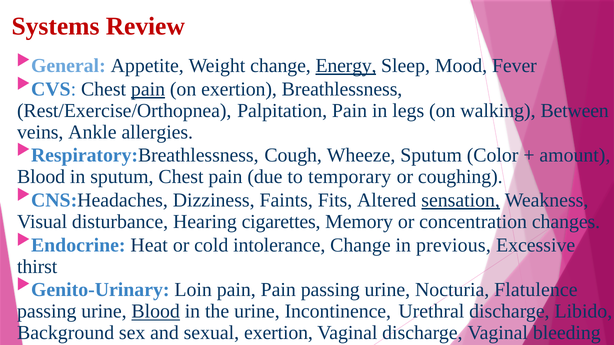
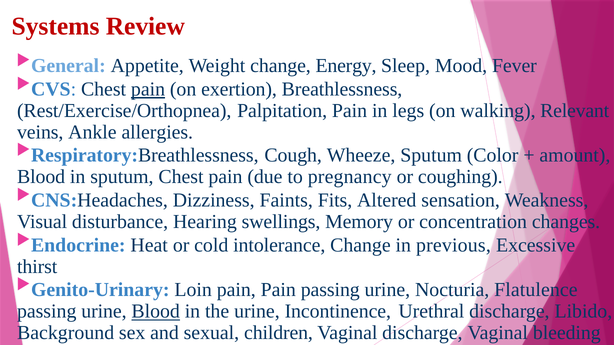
Energy underline: present -> none (346, 66)
Between: Between -> Relevant (575, 111)
temporary: temporary -> pregnancy (350, 177)
sensation underline: present -> none (461, 200)
cigarettes: cigarettes -> swellings (281, 222)
sexual exertion: exertion -> children (279, 333)
